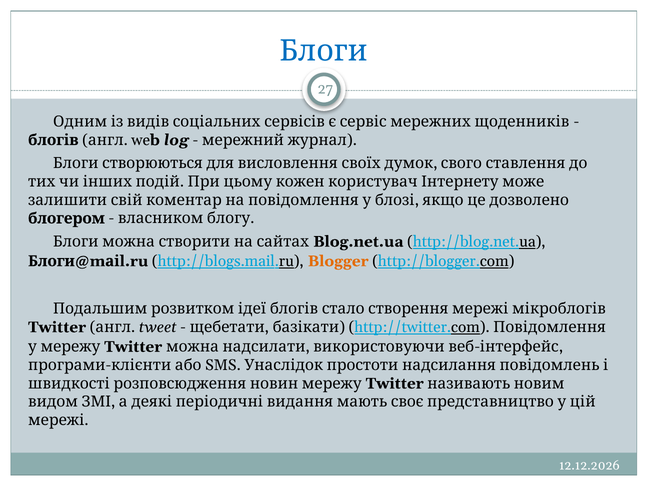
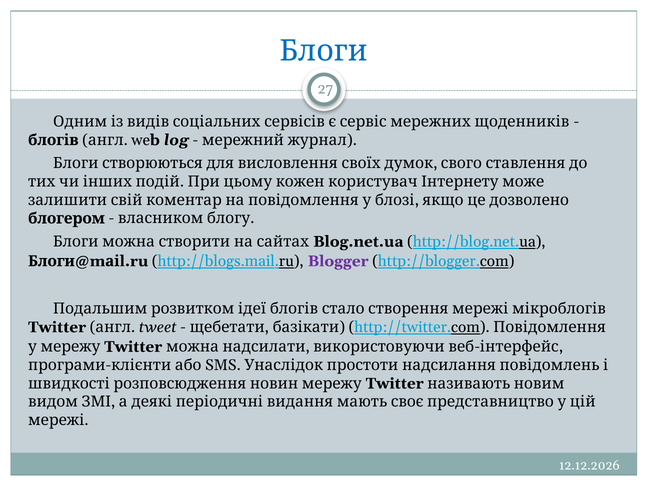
Blogger colour: orange -> purple (338, 261)
